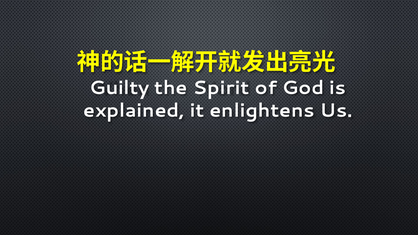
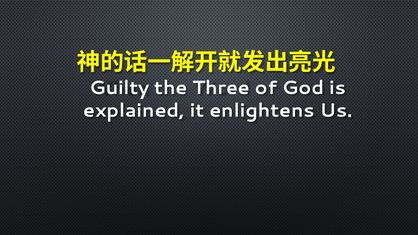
Spirit: Spirit -> Three (221, 88)
